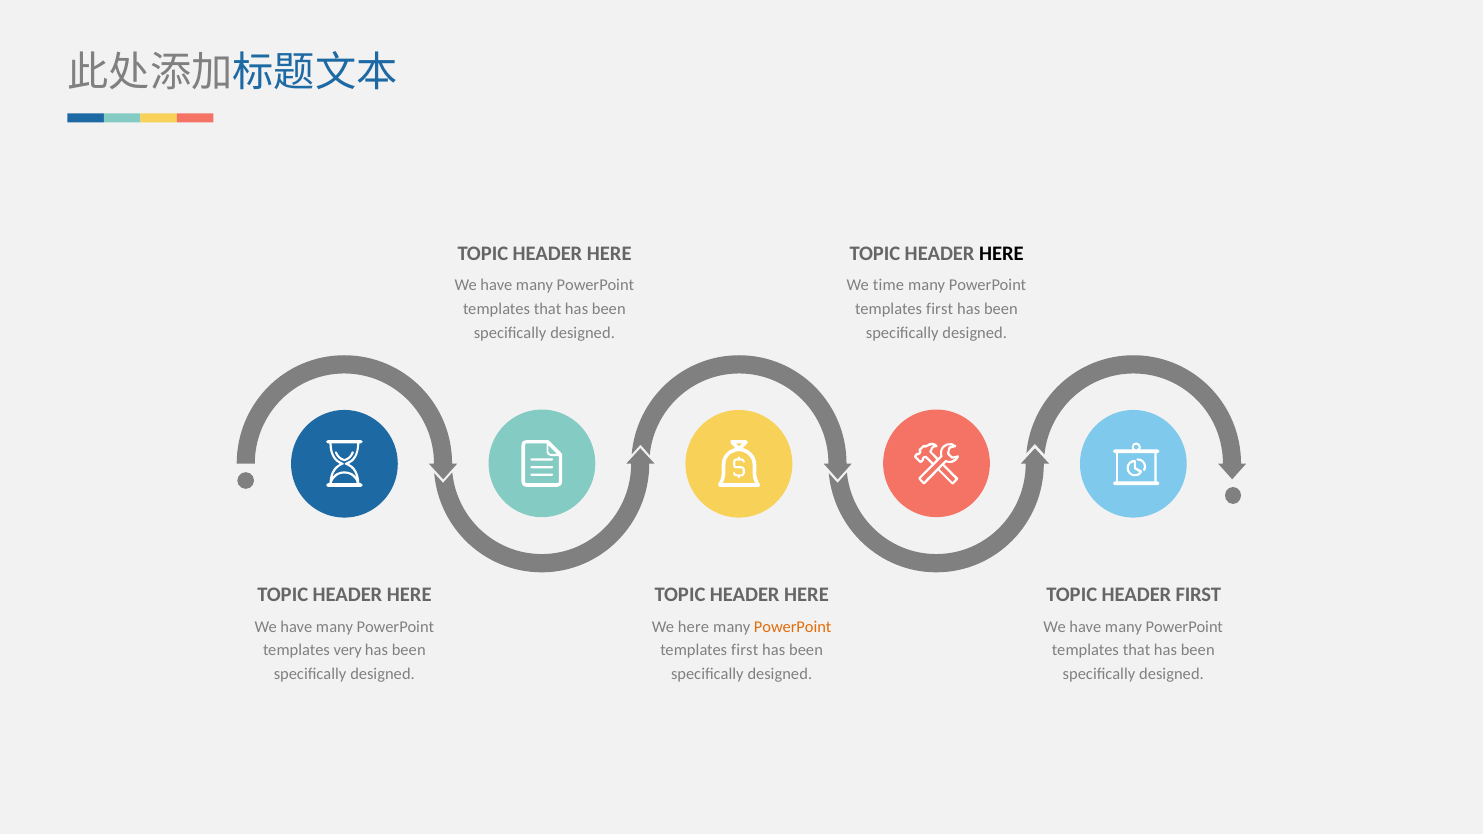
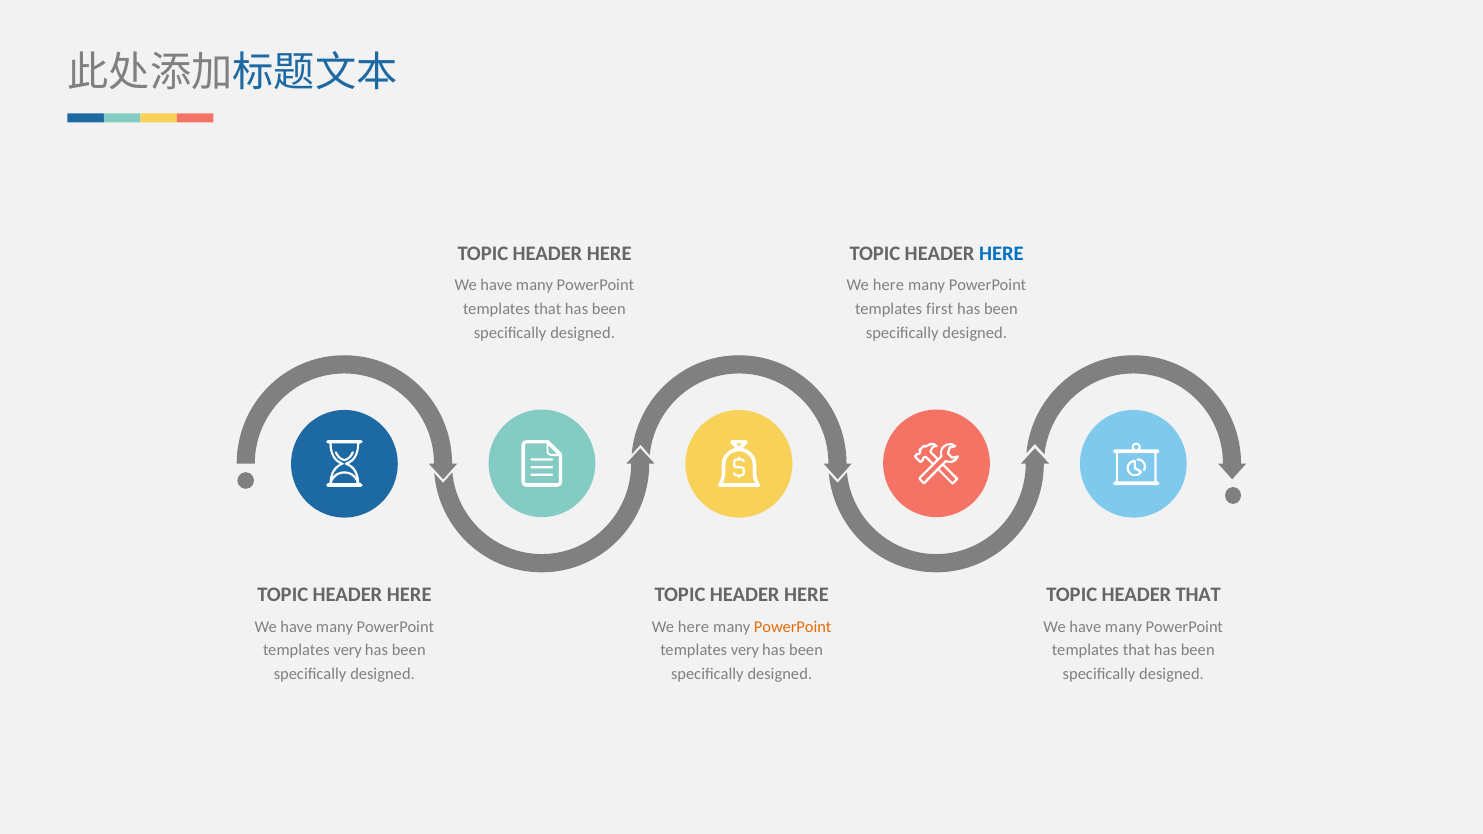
HERE colour: black -> blue (1001, 253)
time: time -> here (888, 286)
HEADER FIRST: FIRST -> THAT (1198, 595)
first: first -> very (745, 650)
